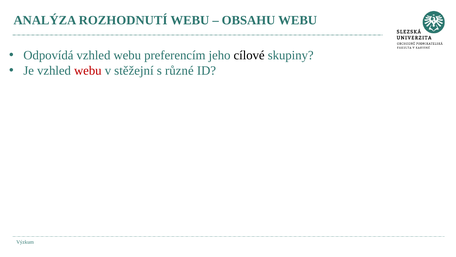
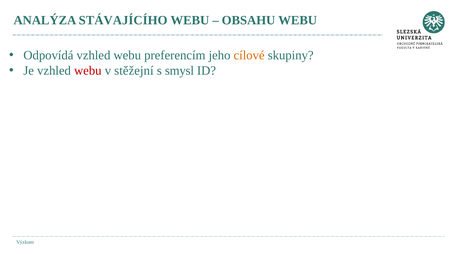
ROZHODNUTÍ: ROZHODNUTÍ -> STÁVAJÍCÍHO (123, 20)
cílové colour: black -> orange (249, 55)
různé: různé -> smysl (179, 71)
